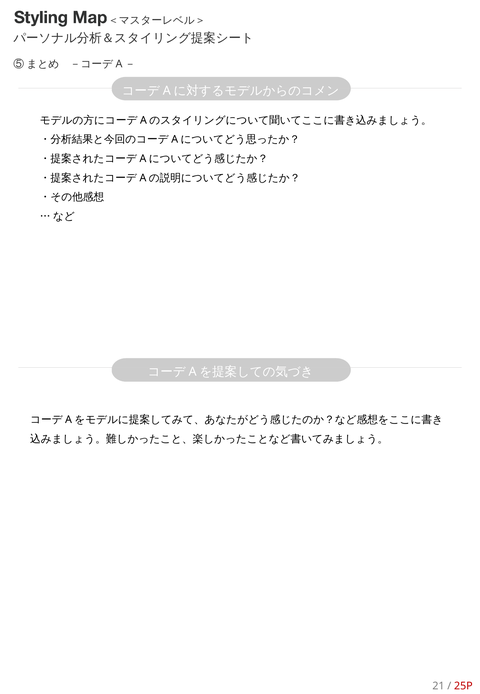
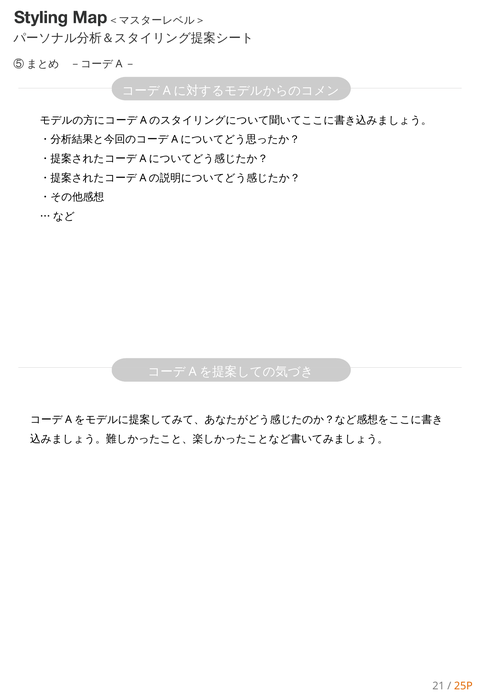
25P colour: red -> orange (463, 685)
